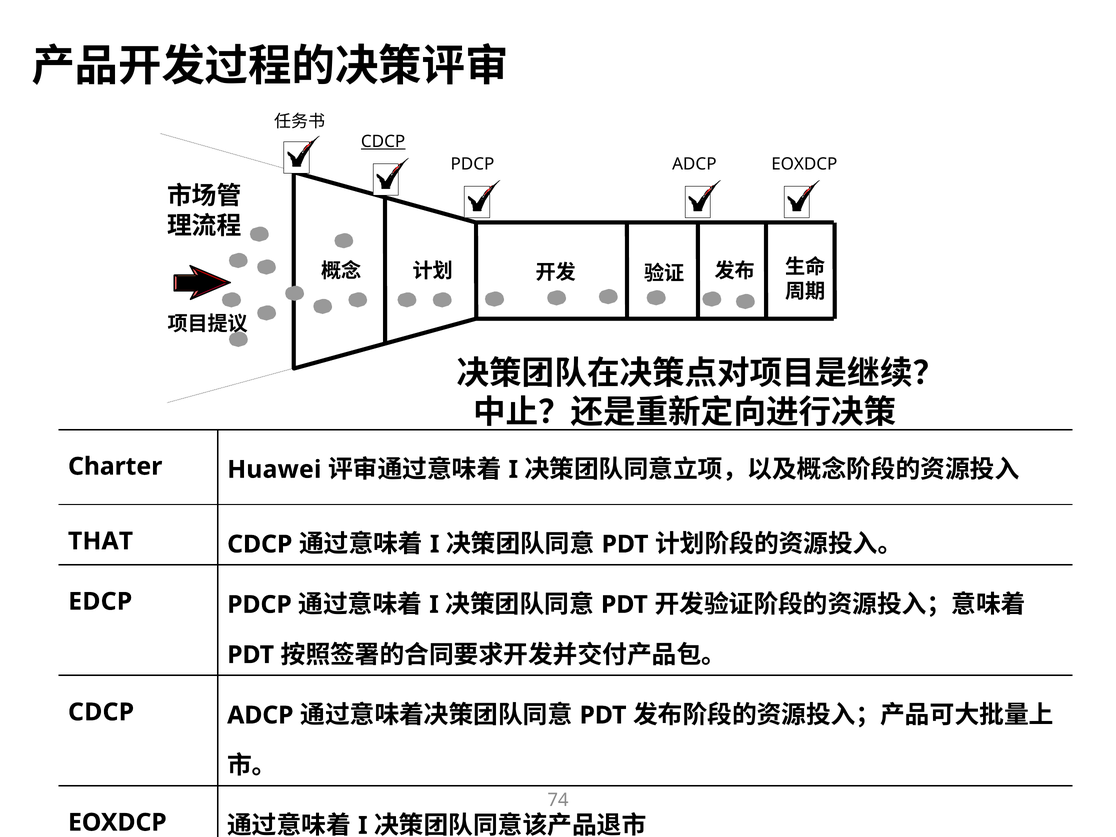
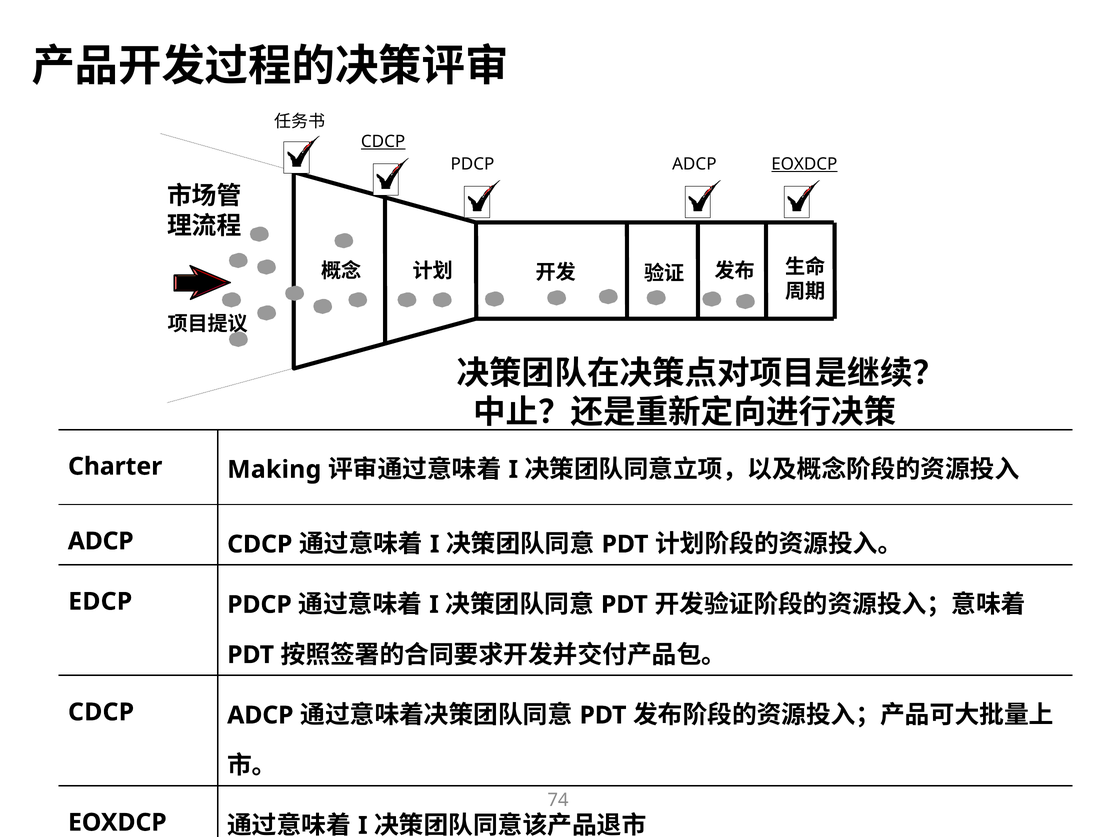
EOXDCP underline: none -> present (804, 164)
Huawei: Huawei -> Making (274, 470)
THAT: THAT -> ADCP (101, 541)
